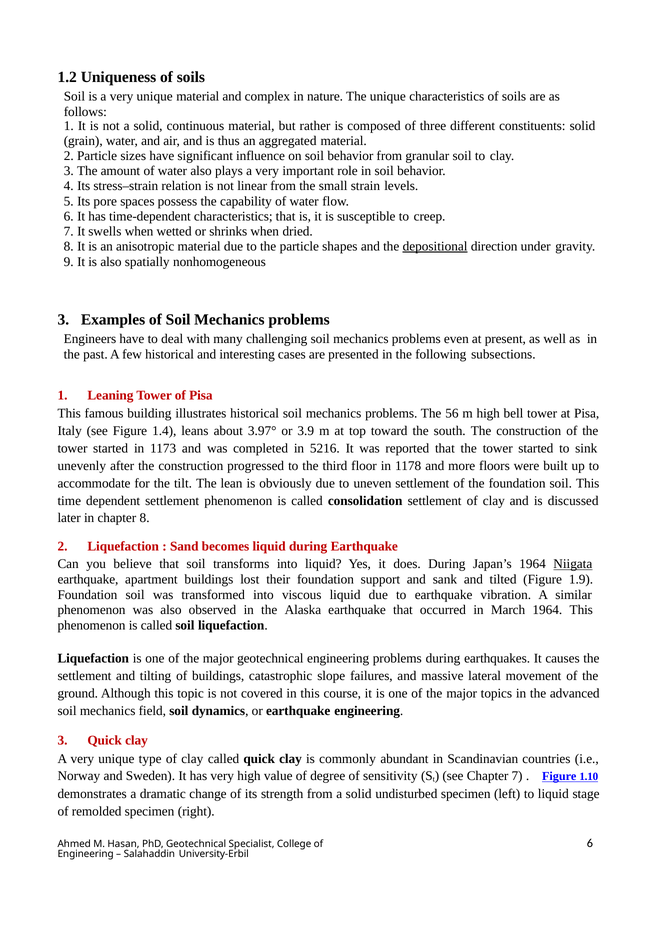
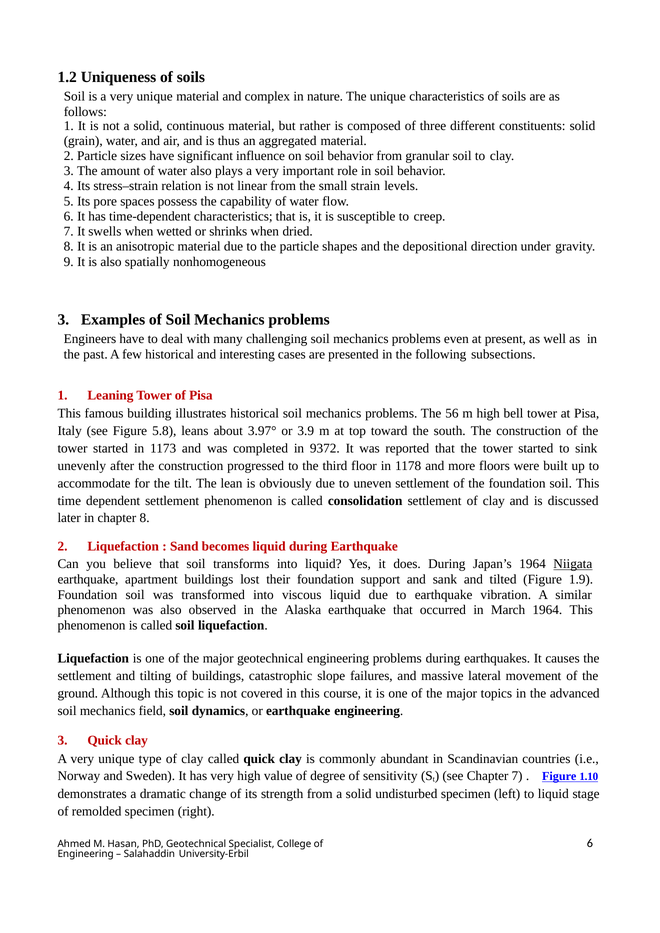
depositional underline: present -> none (435, 246)
1.4: 1.4 -> 5.8 (164, 431)
5216: 5216 -> 9372 (325, 448)
